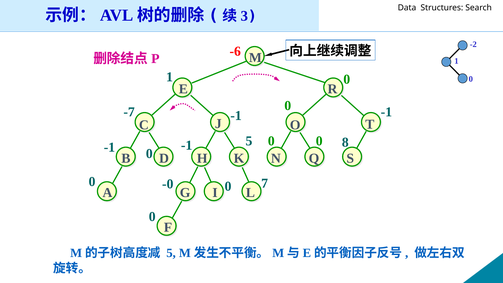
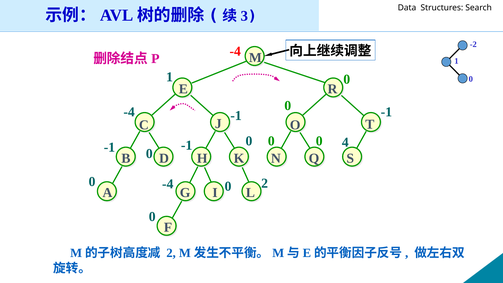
-6: -6 -> -4 (235, 51)
-7: -7 -> -4 (129, 112)
8: 8 -> 4 (345, 142)
-1 5: 5 -> 0 (249, 141)
-0: -0 -> -4 (168, 184)
0 7: 7 -> 2 (265, 183)
5: 5 -> 2 (171, 253)
